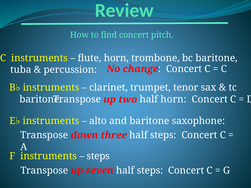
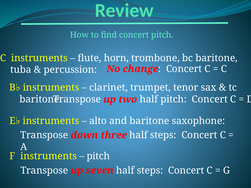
half horn: horn -> pitch (174, 100)
steps: steps -> pitch (98, 156)
